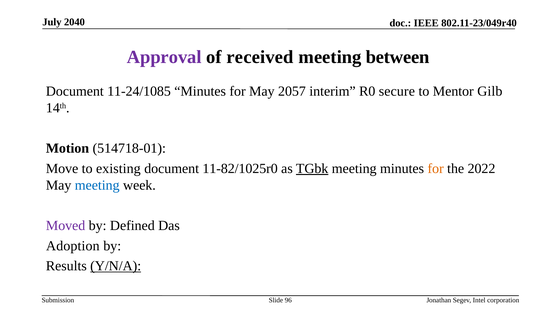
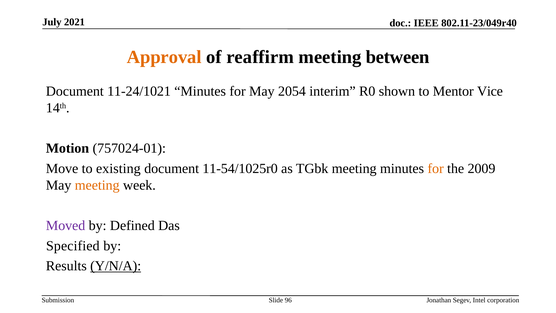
2040: 2040 -> 2021 (74, 22)
Approval colour: purple -> orange (164, 57)
received: received -> reaffirm (260, 57)
11-24/1085: 11-24/1085 -> 11-24/1021 (139, 91)
2057: 2057 -> 2054 (292, 91)
secure: secure -> shown (397, 91)
Gilb: Gilb -> Vice (490, 91)
514718-01: 514718-01 -> 757024-01 (129, 148)
11-82/1025r0: 11-82/1025r0 -> 11-54/1025r0 (240, 168)
TGbk underline: present -> none (312, 168)
2022: 2022 -> 2009 (481, 168)
meeting colour: blue -> orange (97, 185)
Adoption: Adoption -> Specified (73, 246)
